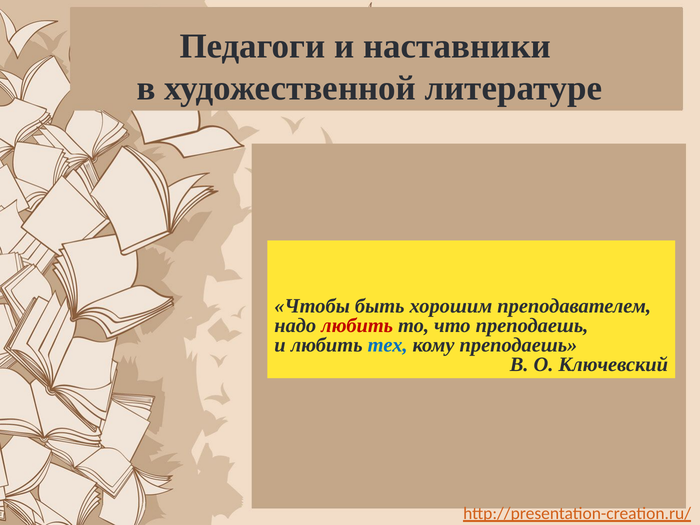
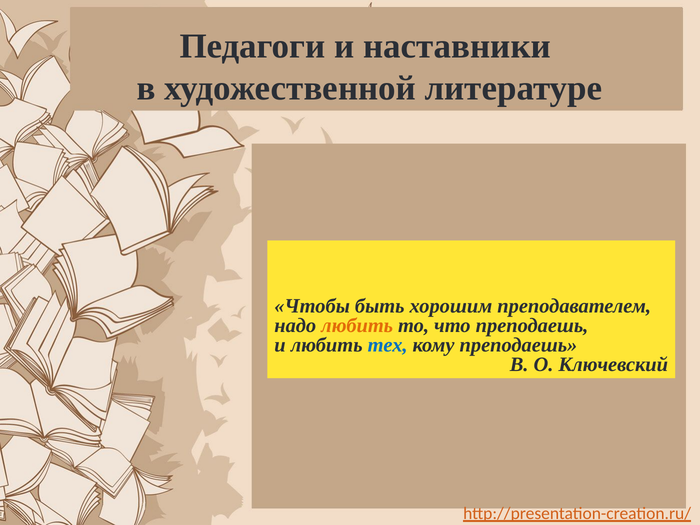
любить colour: red -> orange (357, 325)
